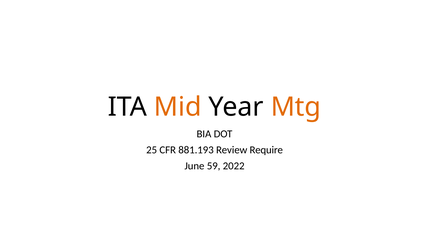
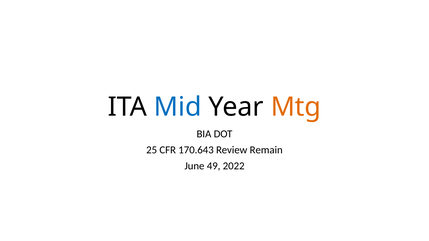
Mid colour: orange -> blue (178, 107)
881.193: 881.193 -> 170.643 (196, 150)
Require: Require -> Remain (266, 150)
59: 59 -> 49 (214, 166)
